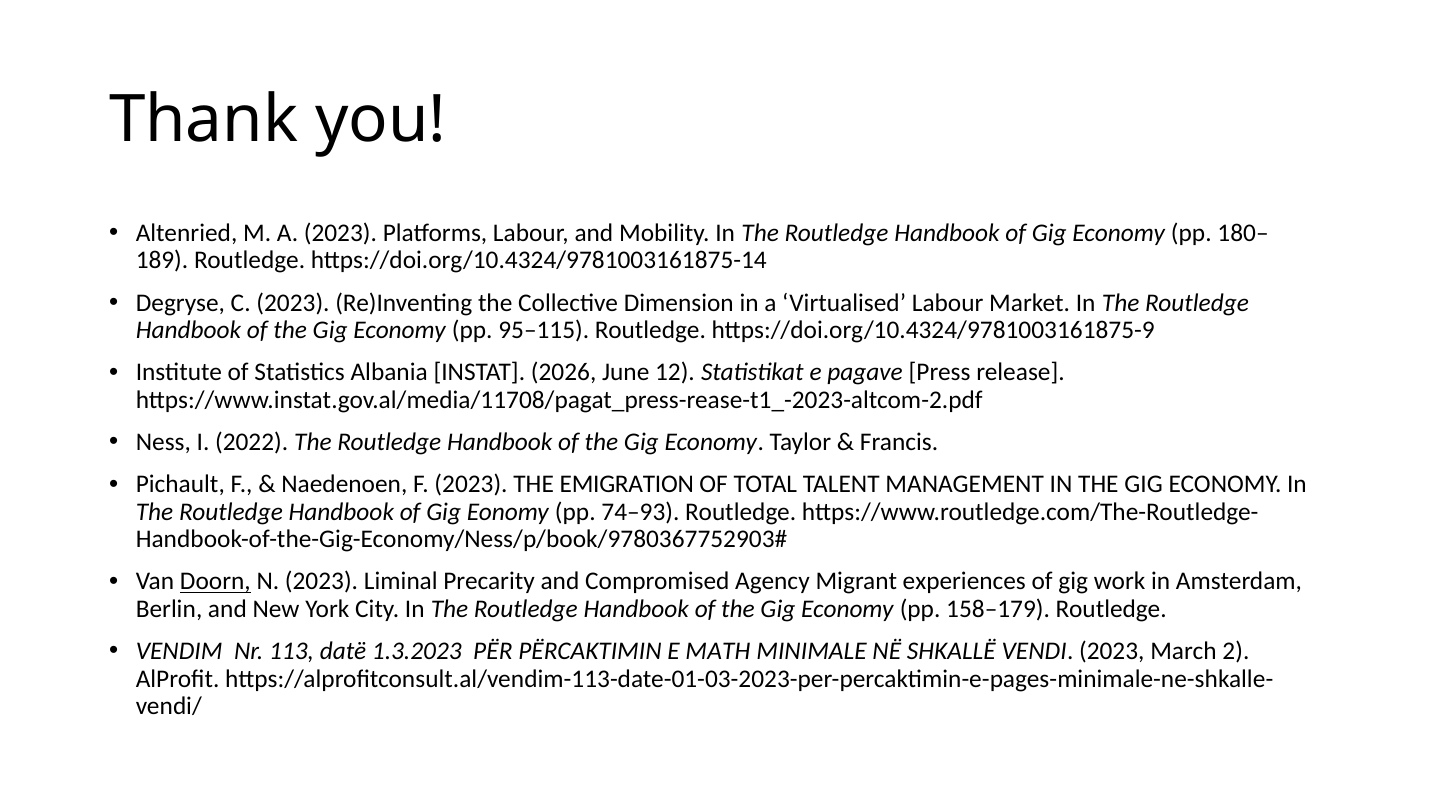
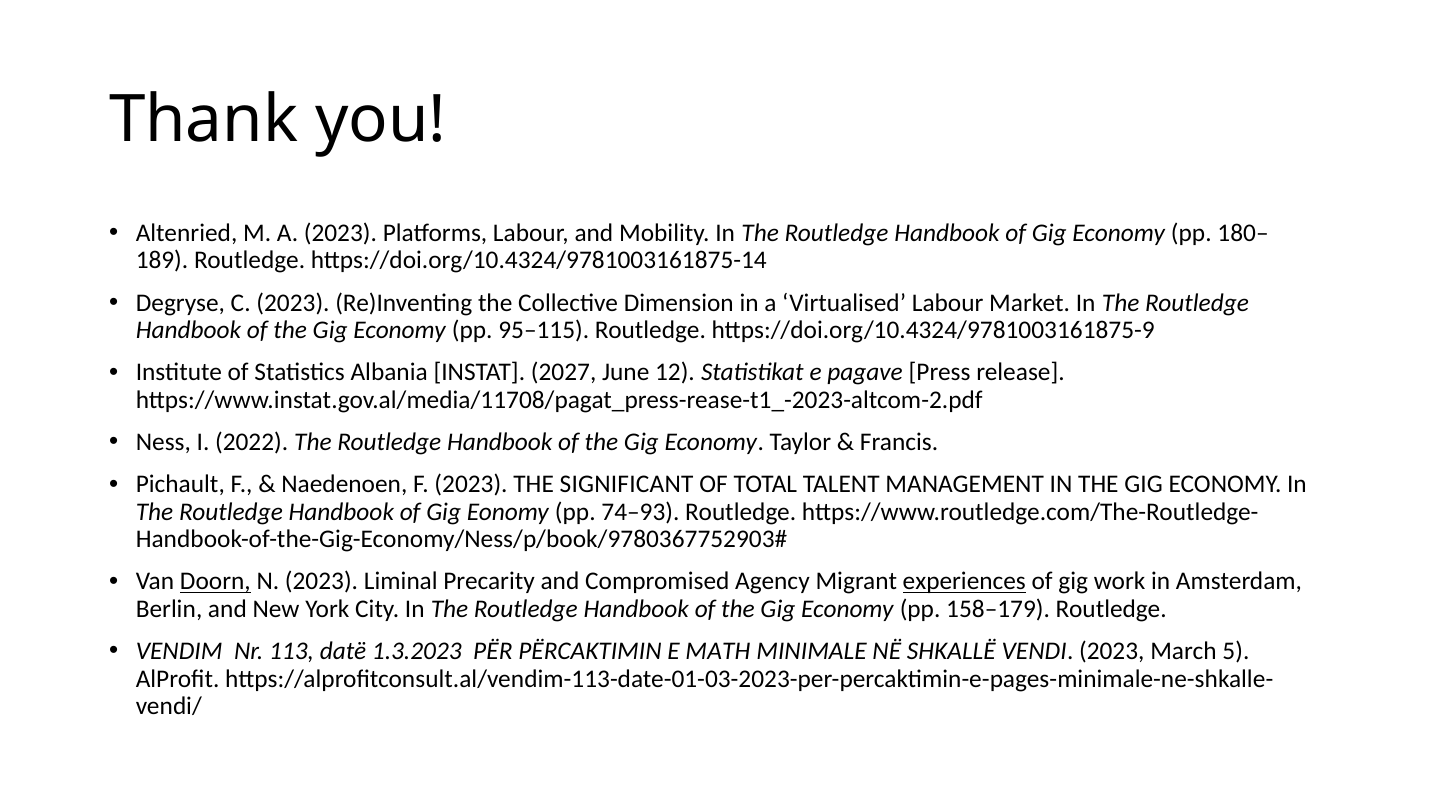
2026: 2026 -> 2027 (564, 372)
EMIGRATION: EMIGRATION -> SIGNIFICANT (627, 484)
experiences underline: none -> present (964, 581)
2: 2 -> 5 (1236, 651)
